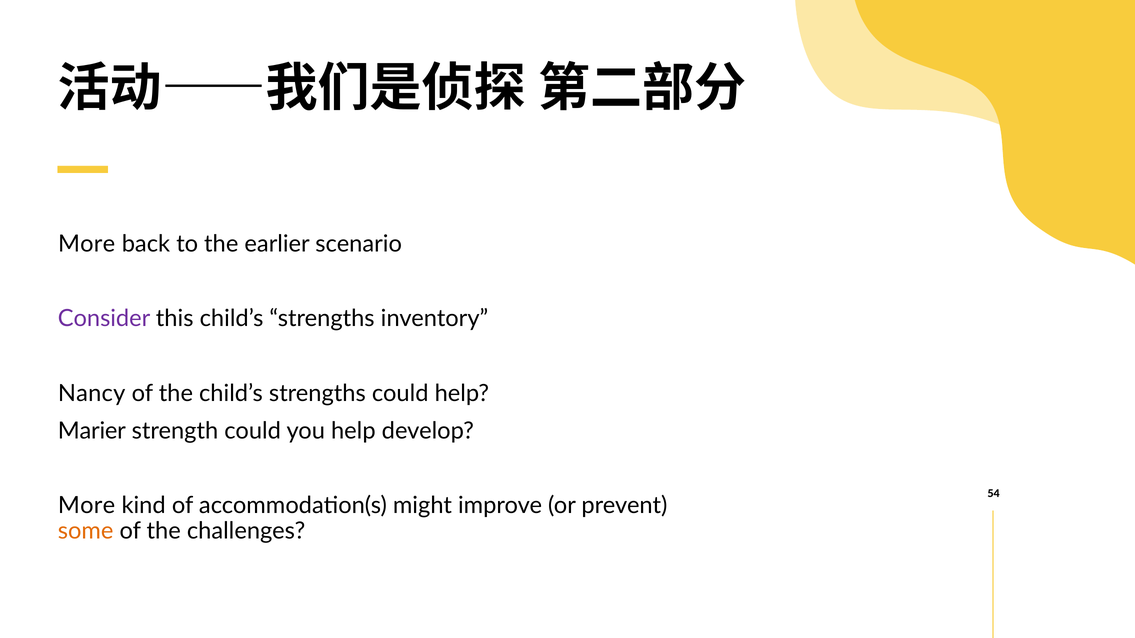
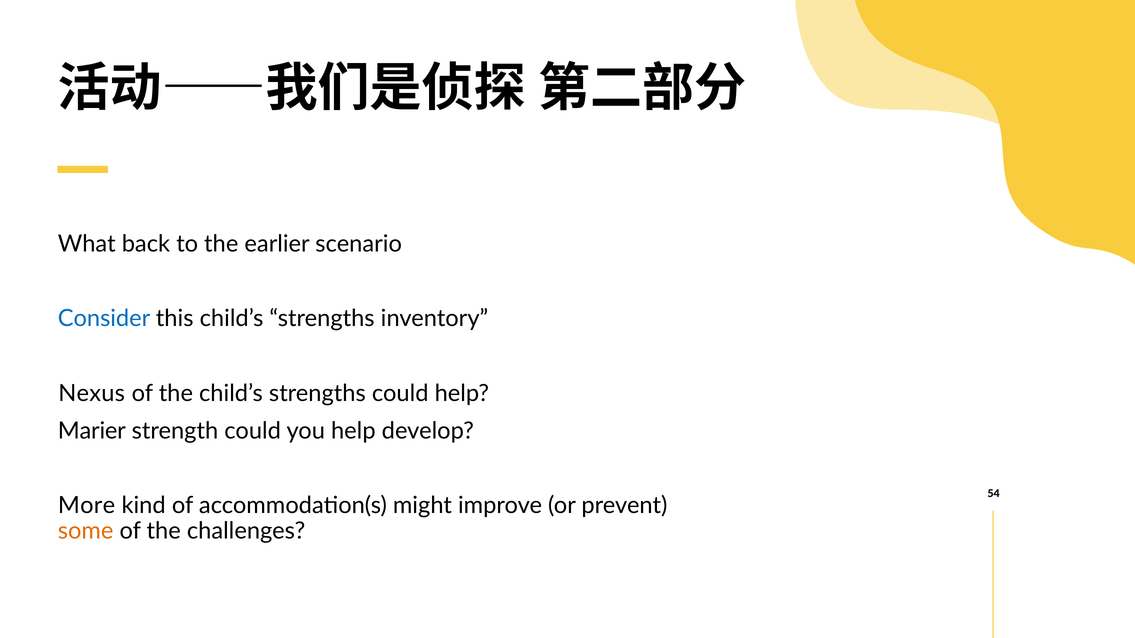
More: More -> What (87, 244)
Consider colour: purple -> blue (104, 319)
Nancy: Nancy -> Nexus (92, 394)
